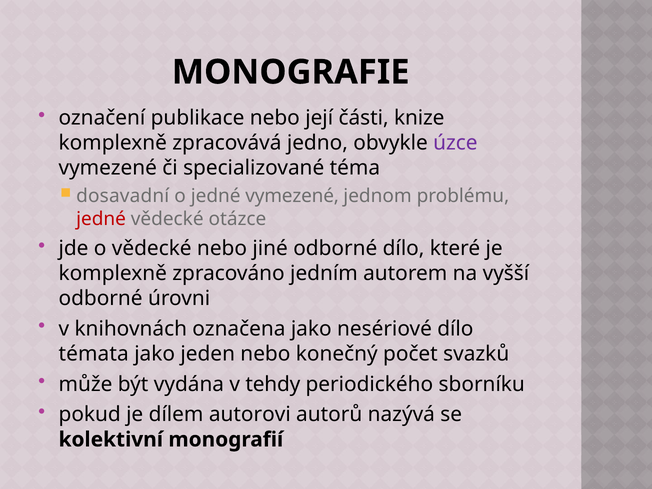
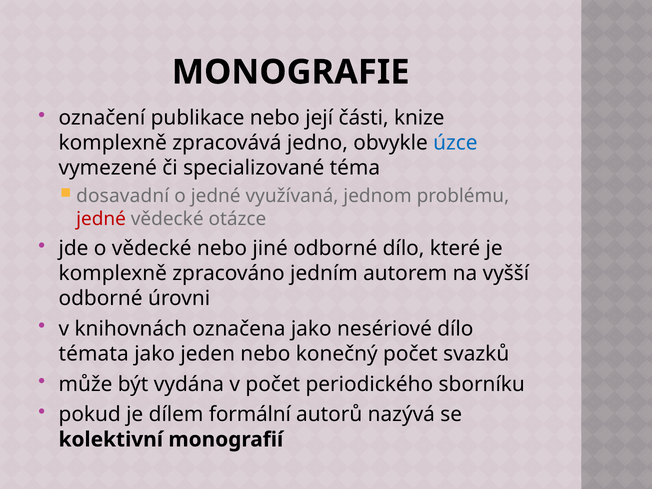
úzce colour: purple -> blue (455, 143)
jedné vymezené: vymezené -> využívaná (292, 196)
v tehdy: tehdy -> počet (273, 384)
autorovi: autorovi -> formální (250, 415)
